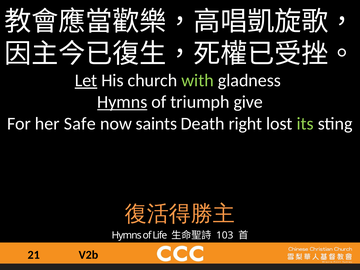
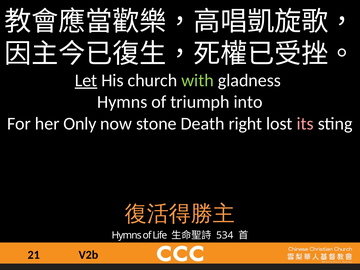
Hymns underline: present -> none (122, 102)
give: give -> into (248, 102)
Safe: Safe -> Only (80, 124)
saints: saints -> stone (156, 124)
its colour: light green -> pink (305, 124)
103: 103 -> 534 (225, 235)
